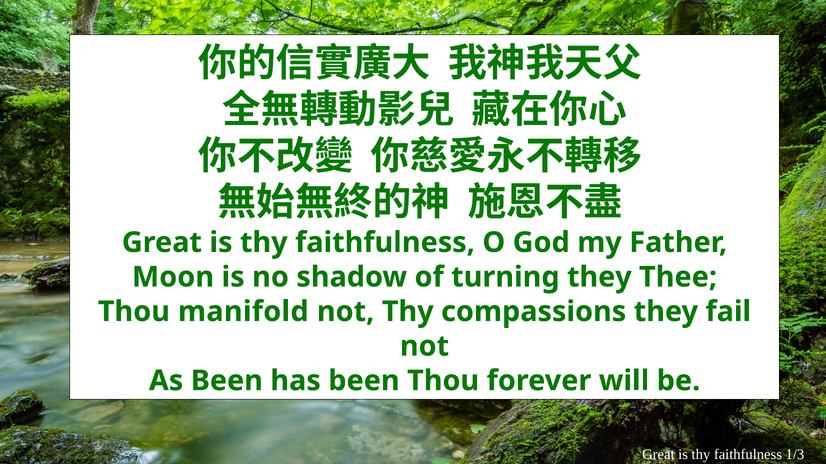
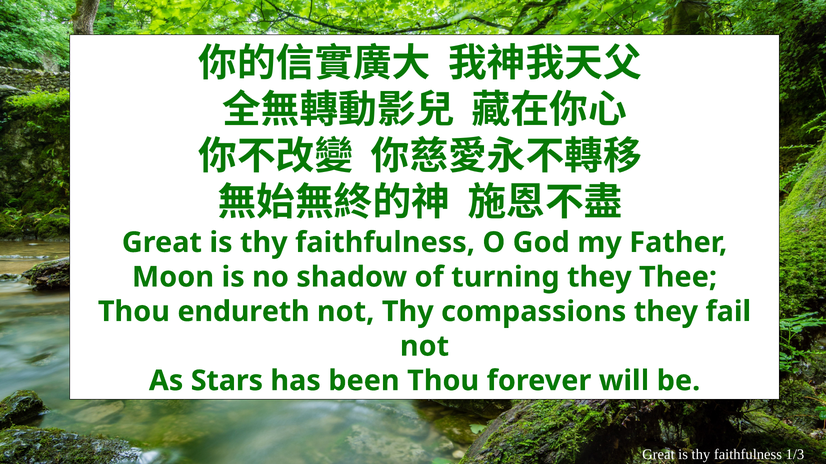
manifold: manifold -> endureth (244, 312)
As Been: Been -> Stars (227, 381)
